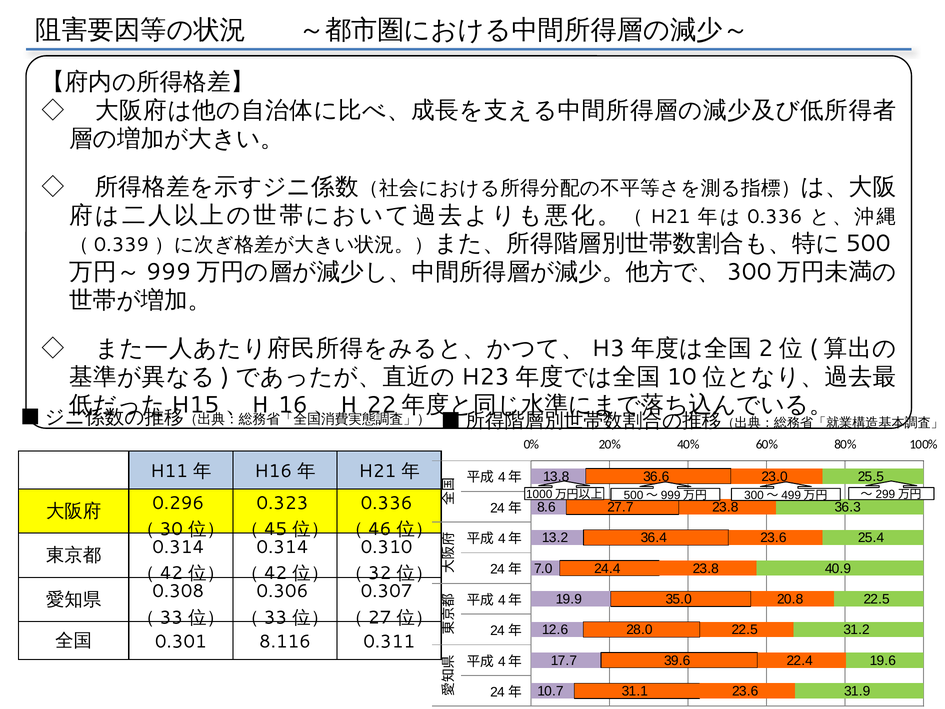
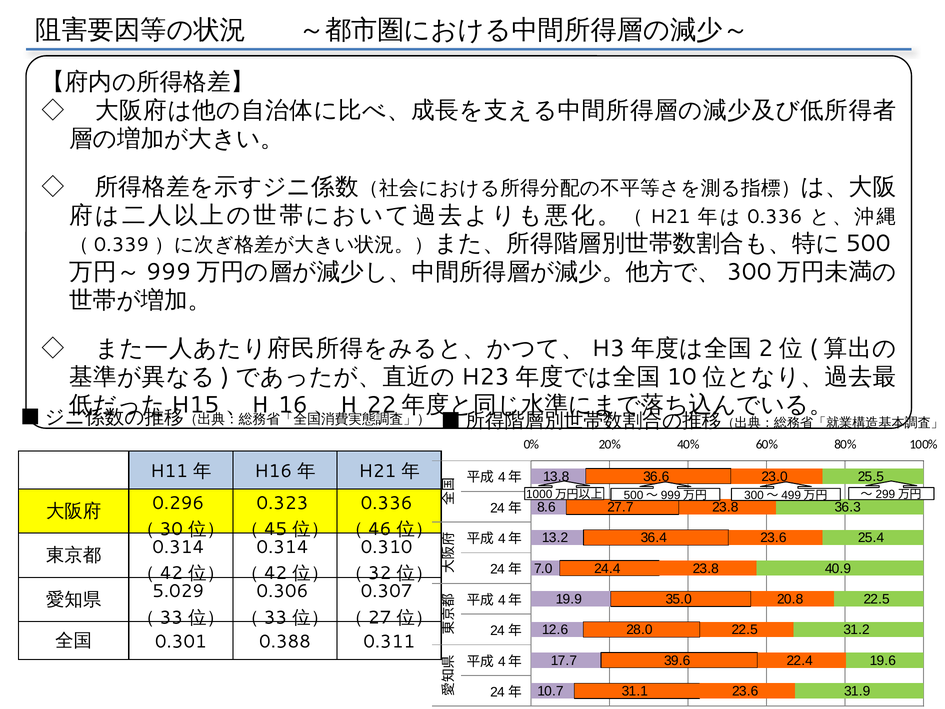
0.308: 0.308 -> 5.029 (178, 591)
8.116: 8.116 -> 0.388 (285, 641)
